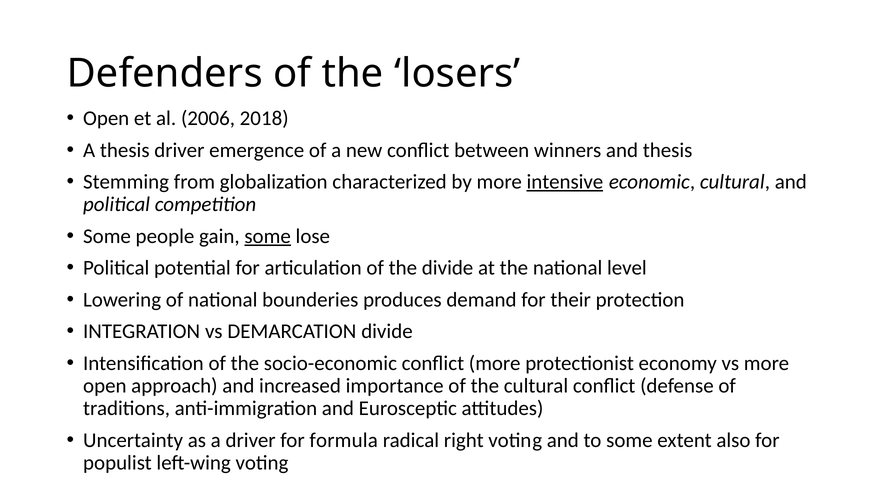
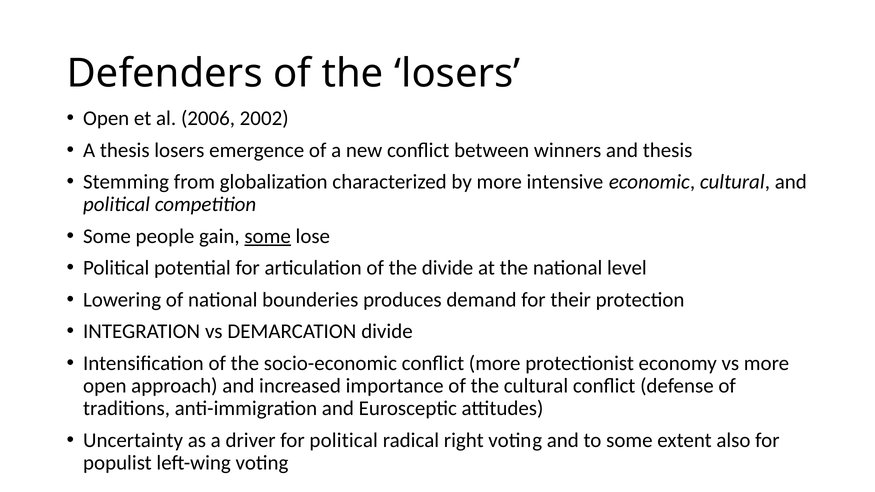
2018: 2018 -> 2002 (264, 118)
thesis driver: driver -> losers (179, 150)
intensive underline: present -> none (565, 182)
for formula: formula -> political (344, 440)
